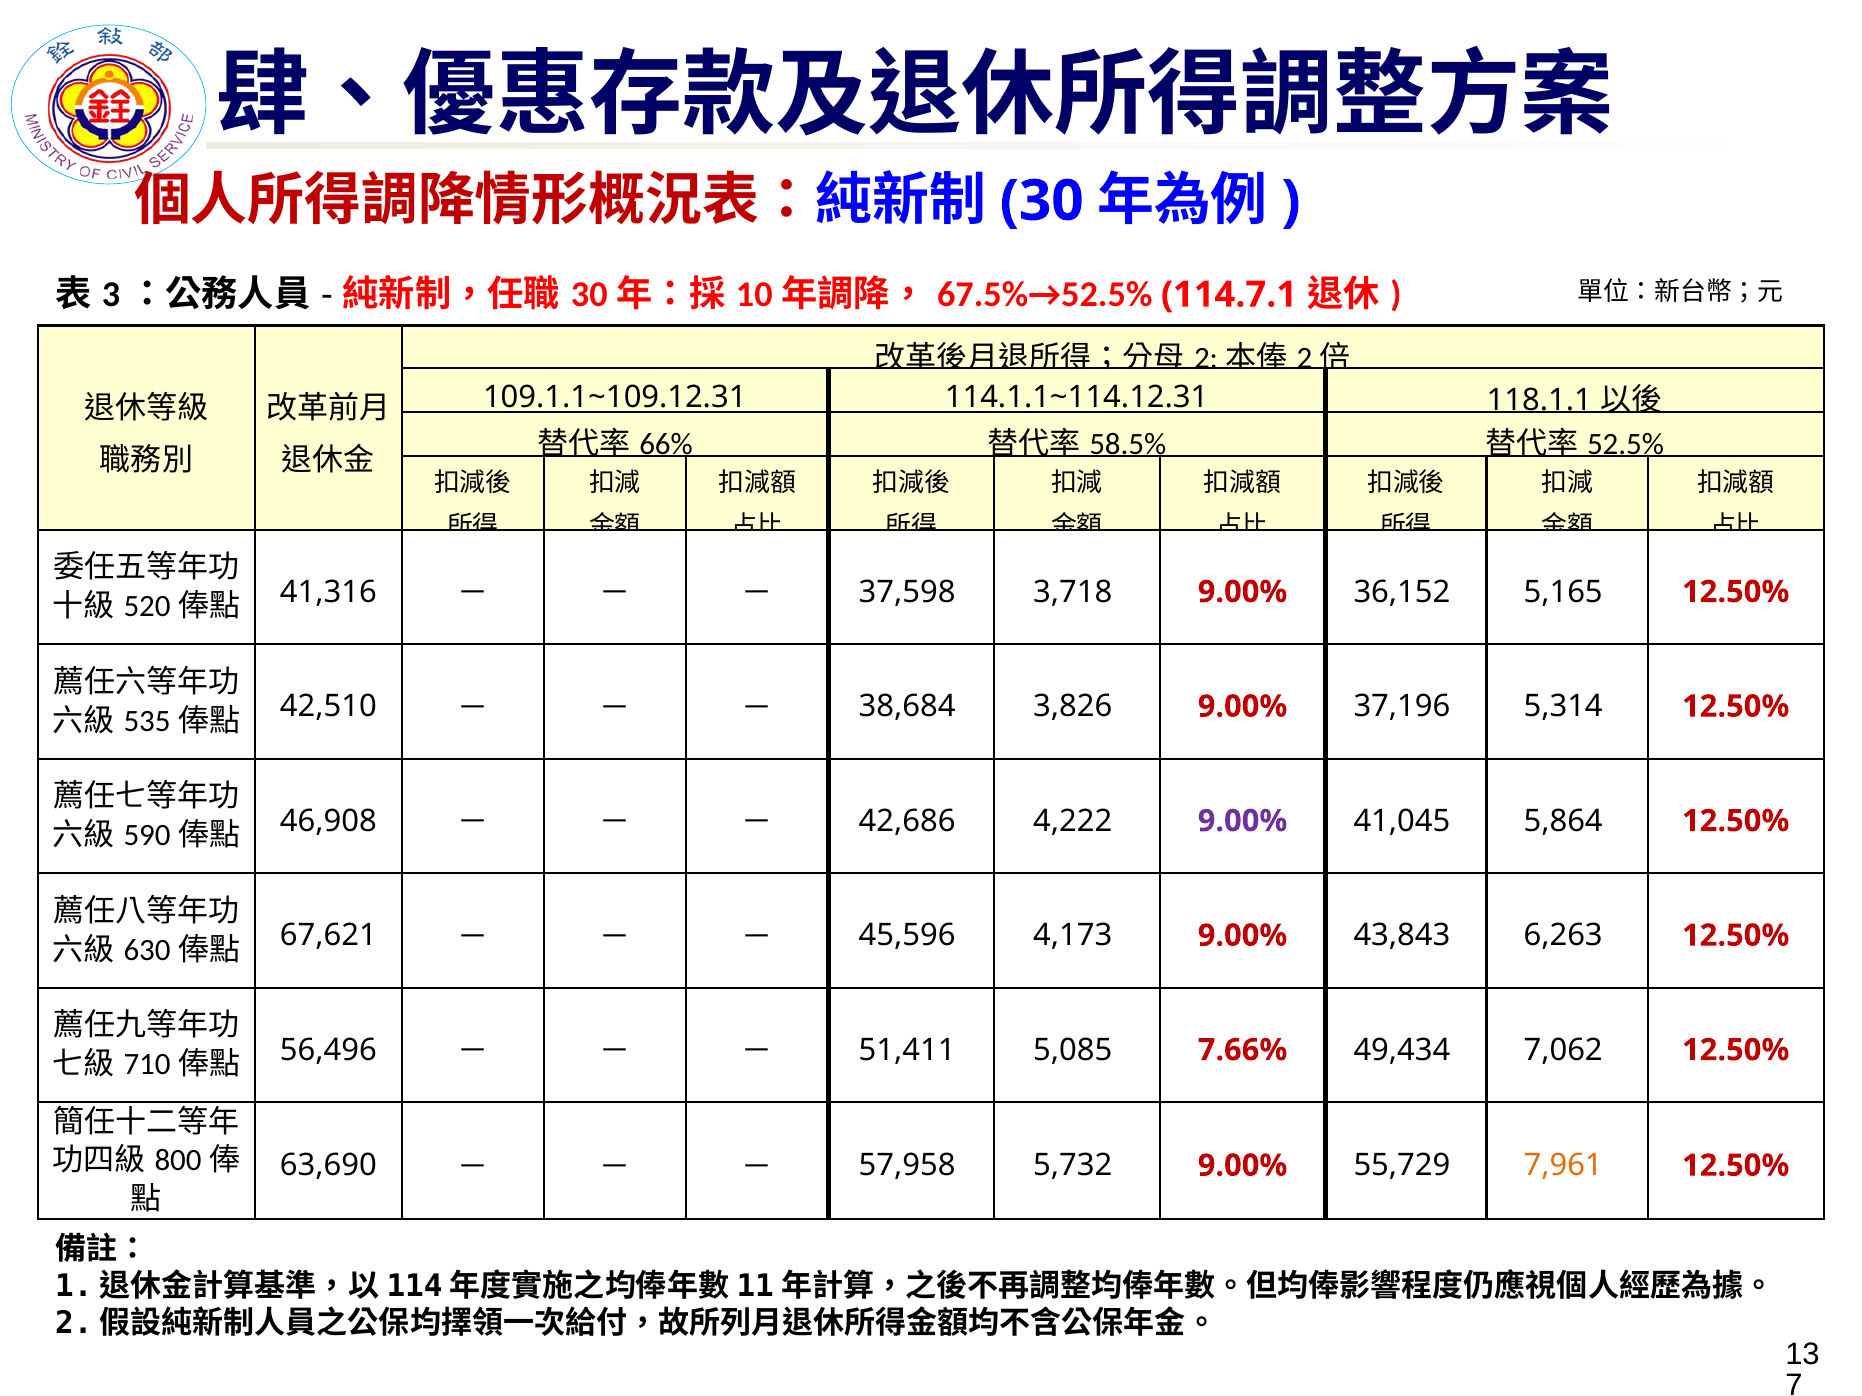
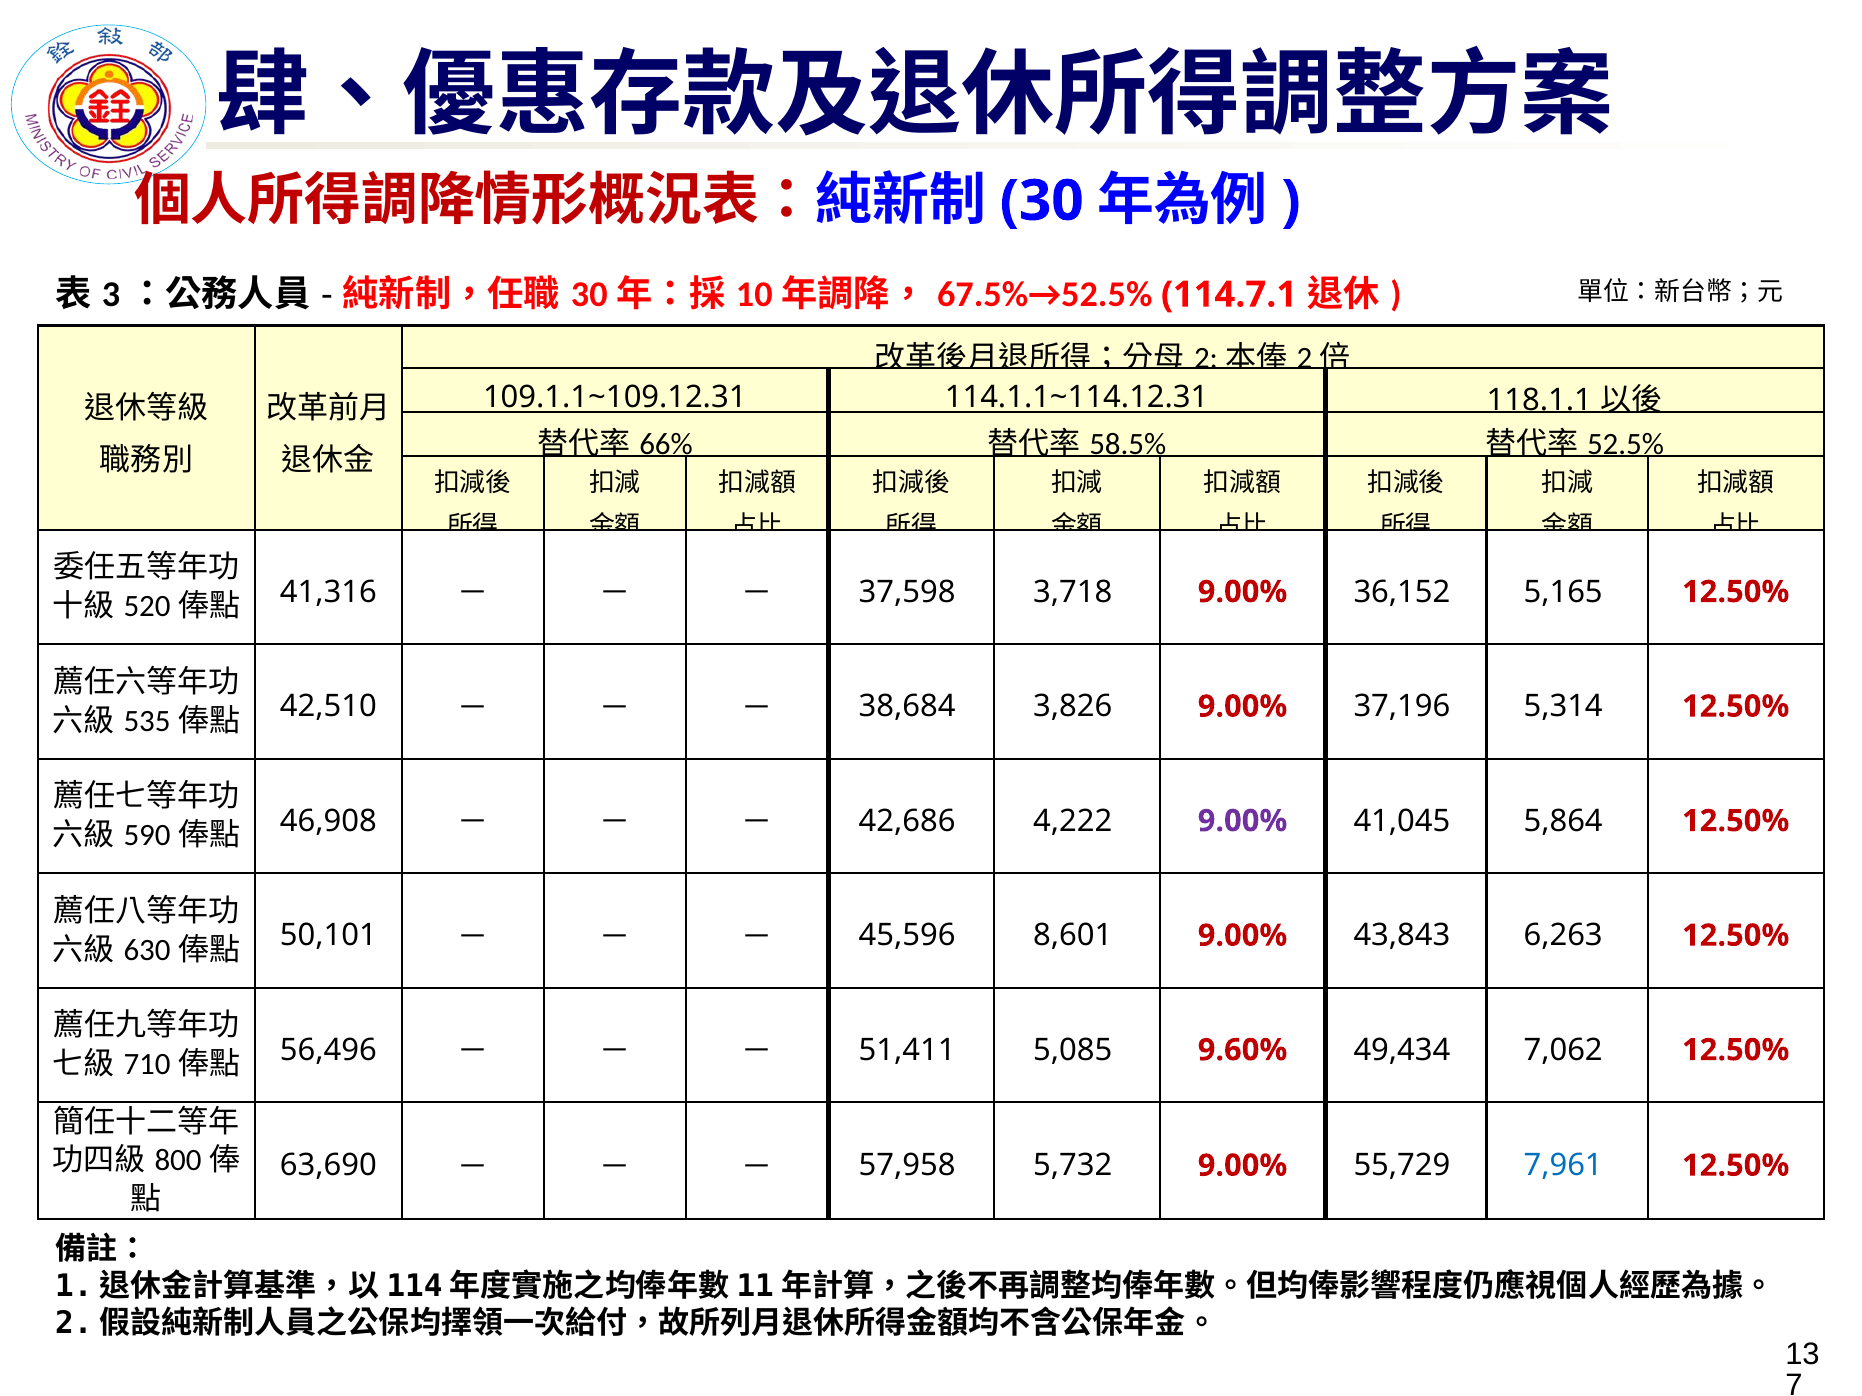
67,621: 67,621 -> 50,101 (328, 936)
4,173: 4,173 -> 8,601 (1073, 936)
7.66%: 7.66% -> 9.60% (1243, 1050)
7,961 colour: orange -> blue (1563, 1166)
